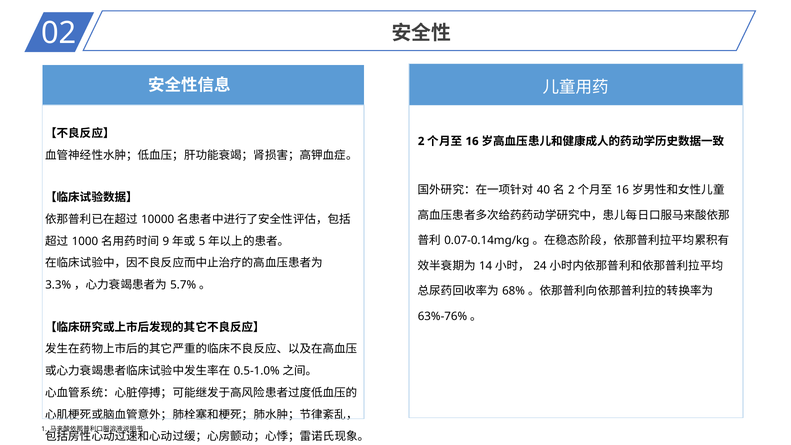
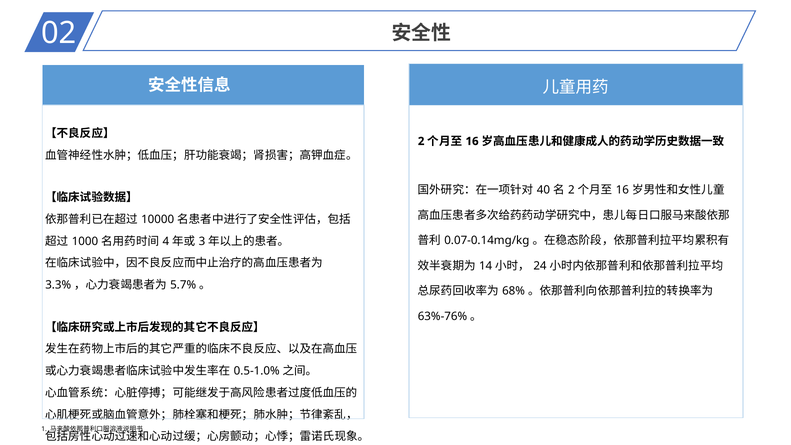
9: 9 -> 4 (166, 241)
5: 5 -> 3 (202, 241)
